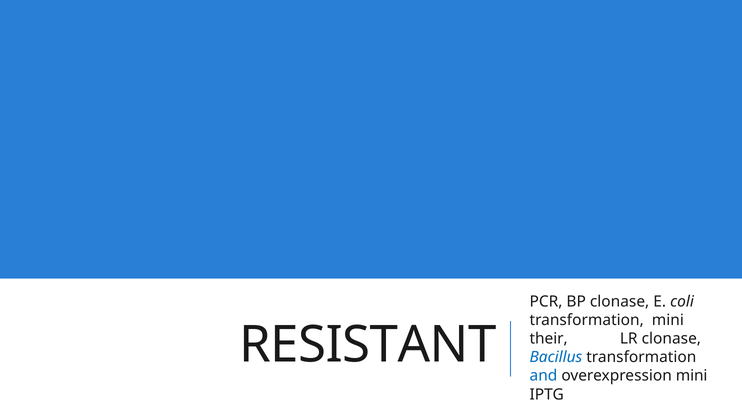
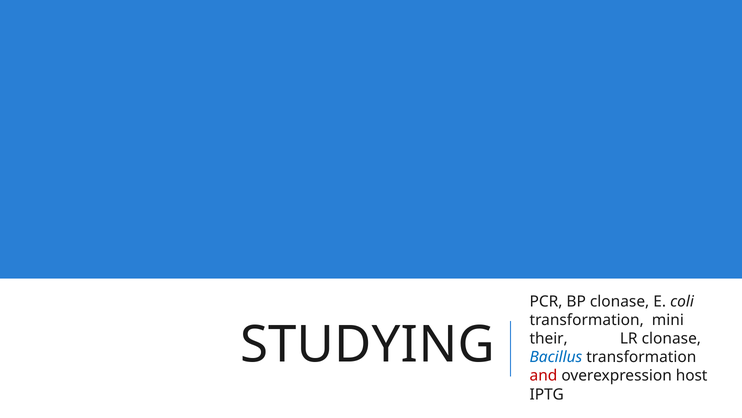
RESISTANT: RESISTANT -> STUDYING (367, 344)
and colour: blue -> red (543, 375)
overexpression mini: mini -> host (692, 375)
